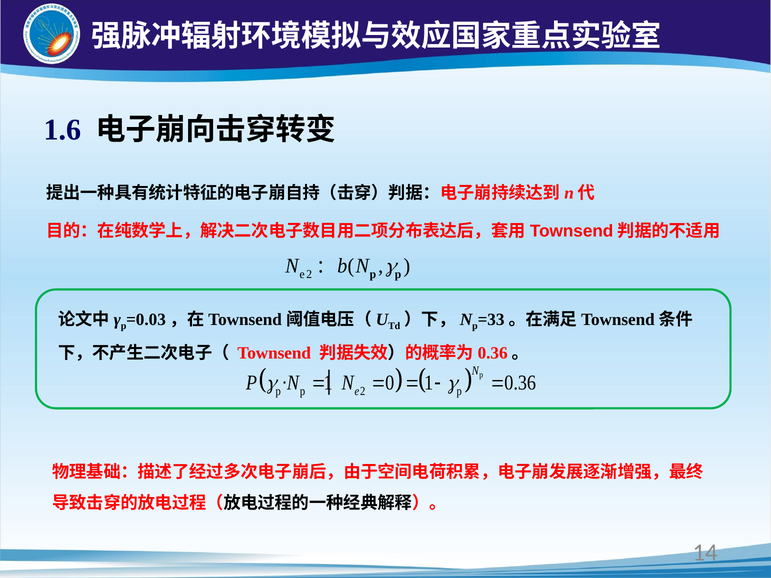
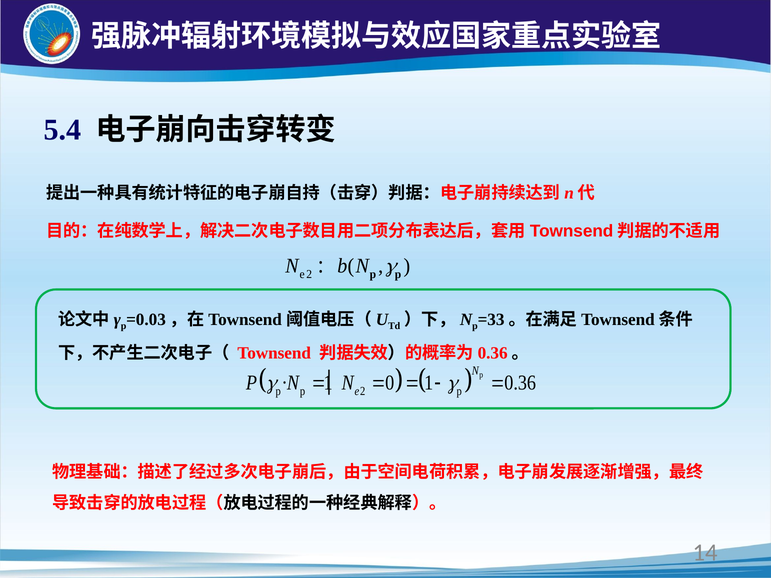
1.6: 1.6 -> 5.4 (62, 130)
